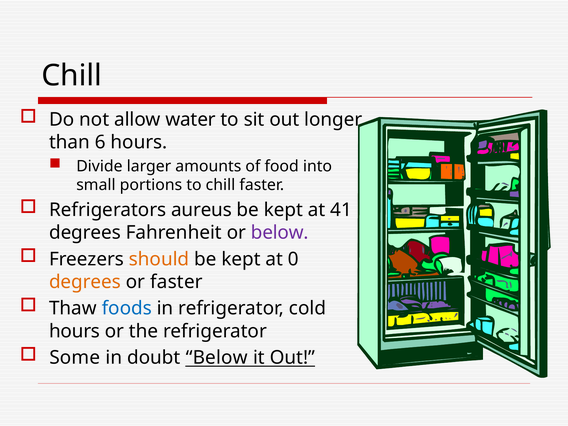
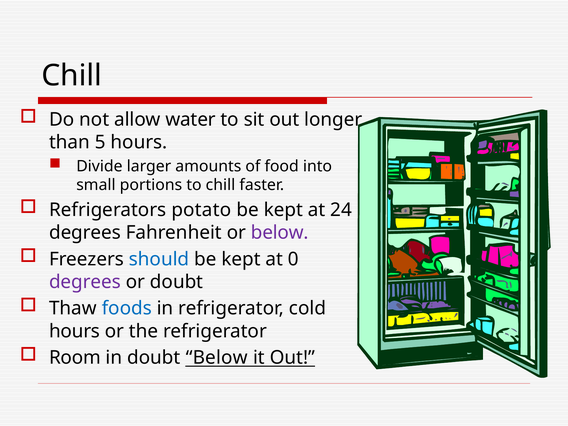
6: 6 -> 5 (100, 142)
aureus: aureus -> potato (201, 210)
41: 41 -> 24 (341, 210)
should colour: orange -> blue (159, 259)
degrees colour: orange -> purple (85, 282)
or faster: faster -> doubt (177, 282)
Some: Some -> Room (75, 358)
